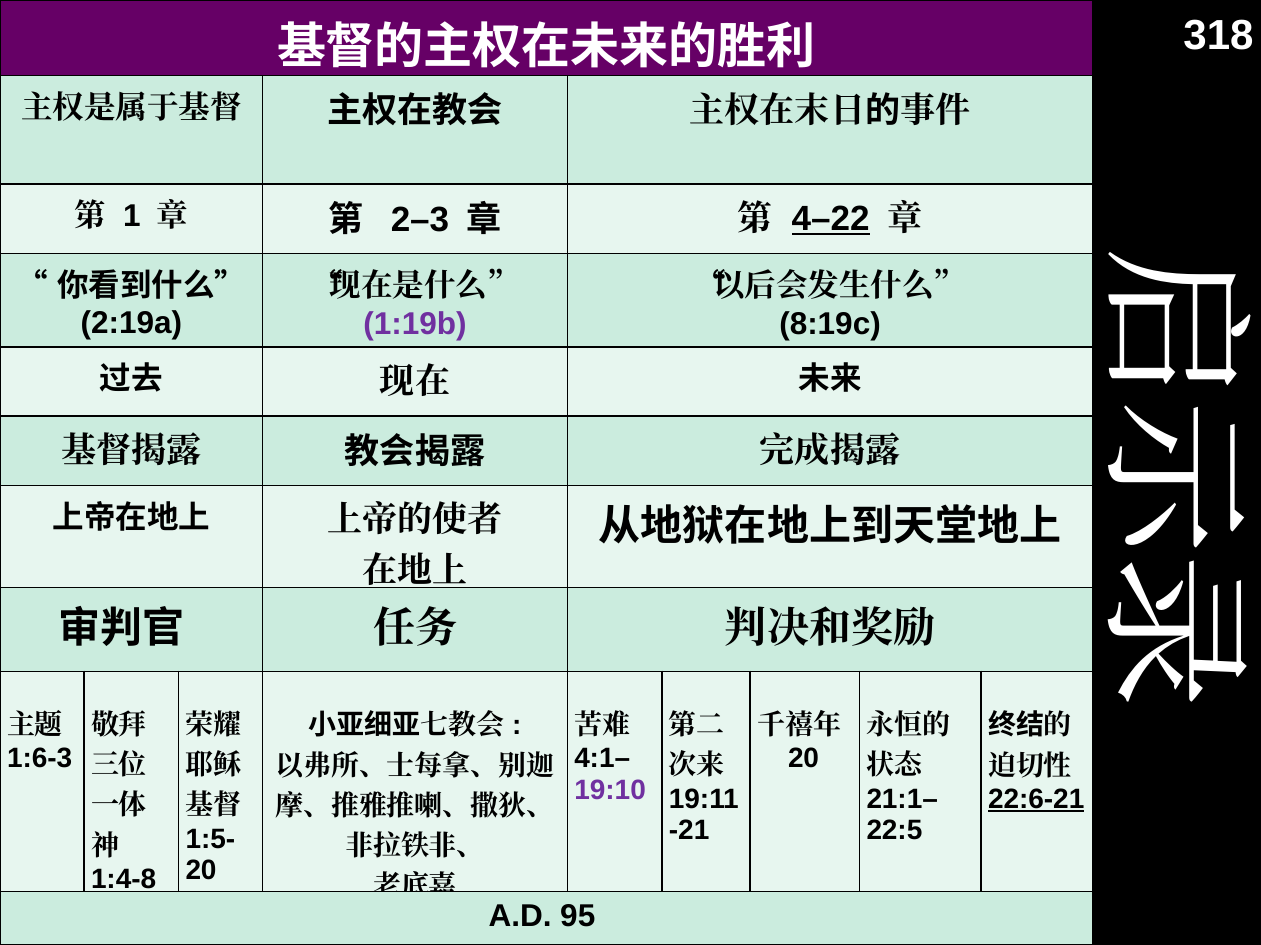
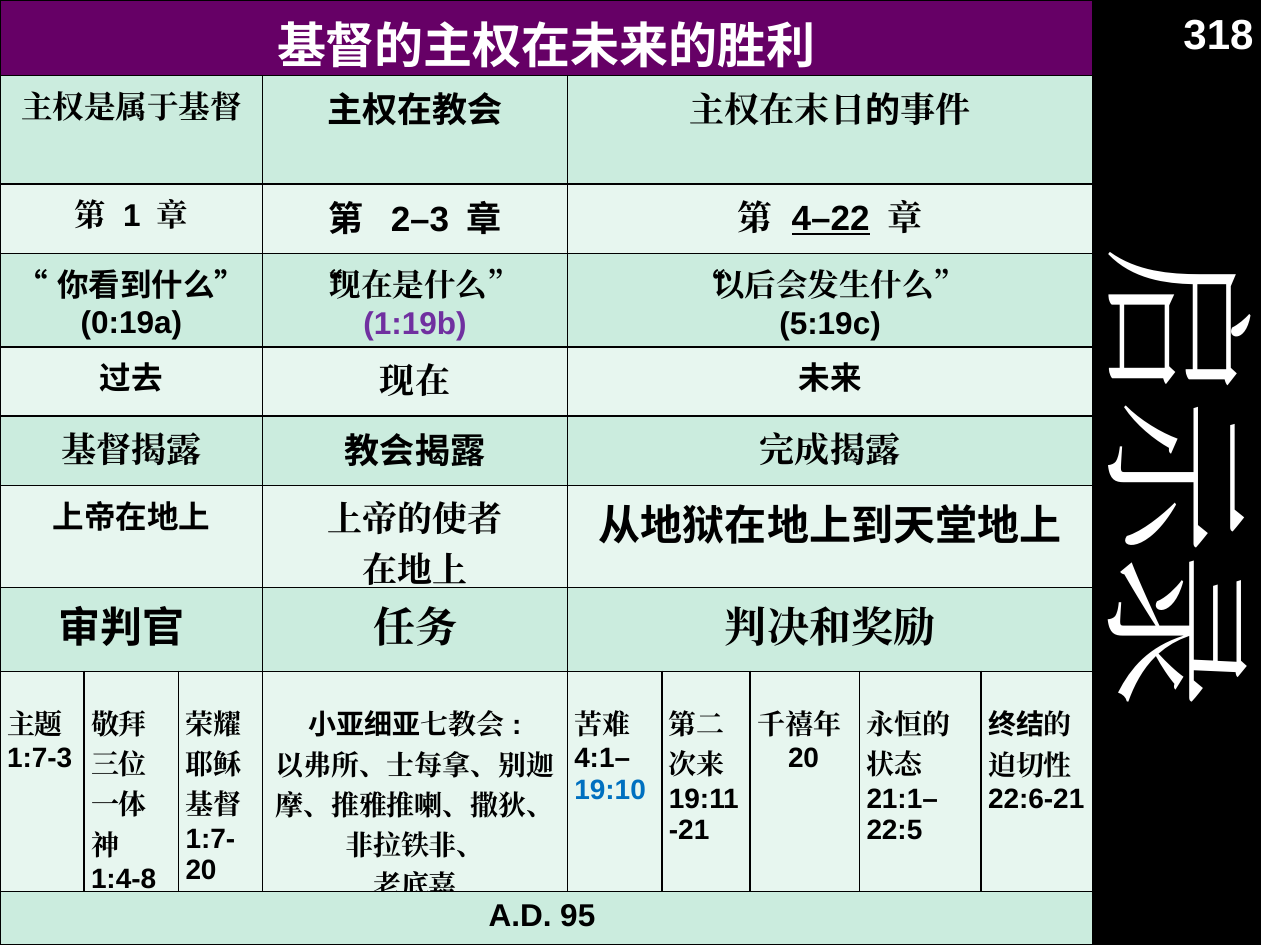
2:19a: 2:19a -> 0:19a (131, 324)
8:19c: 8:19c -> 5:19c (830, 324)
1:6-3: 1:6-3 -> 1:7-3 (40, 759)
19:10 colour: purple -> blue (610, 790)
22:6-21 underline: present -> none (1036, 800)
1:5-: 1:5- -> 1:7- (210, 840)
